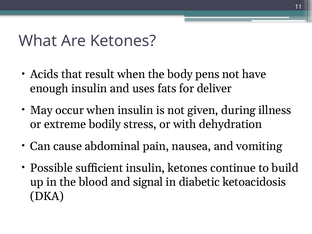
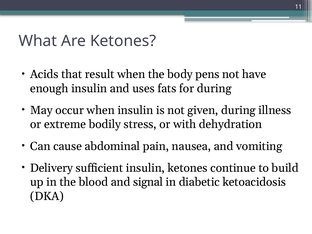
for deliver: deliver -> during (214, 88)
Possible: Possible -> Delivery (52, 168)
